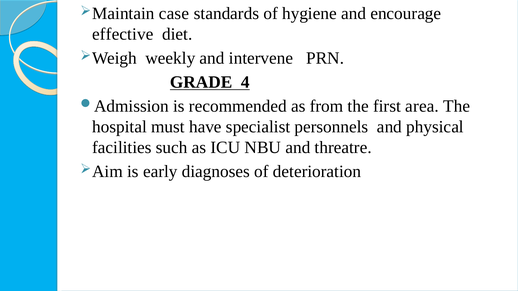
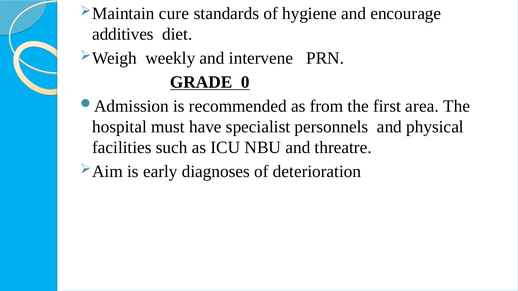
case: case -> cure (174, 13)
effective: effective -> additives (123, 34)
4: 4 -> 0 (245, 82)
